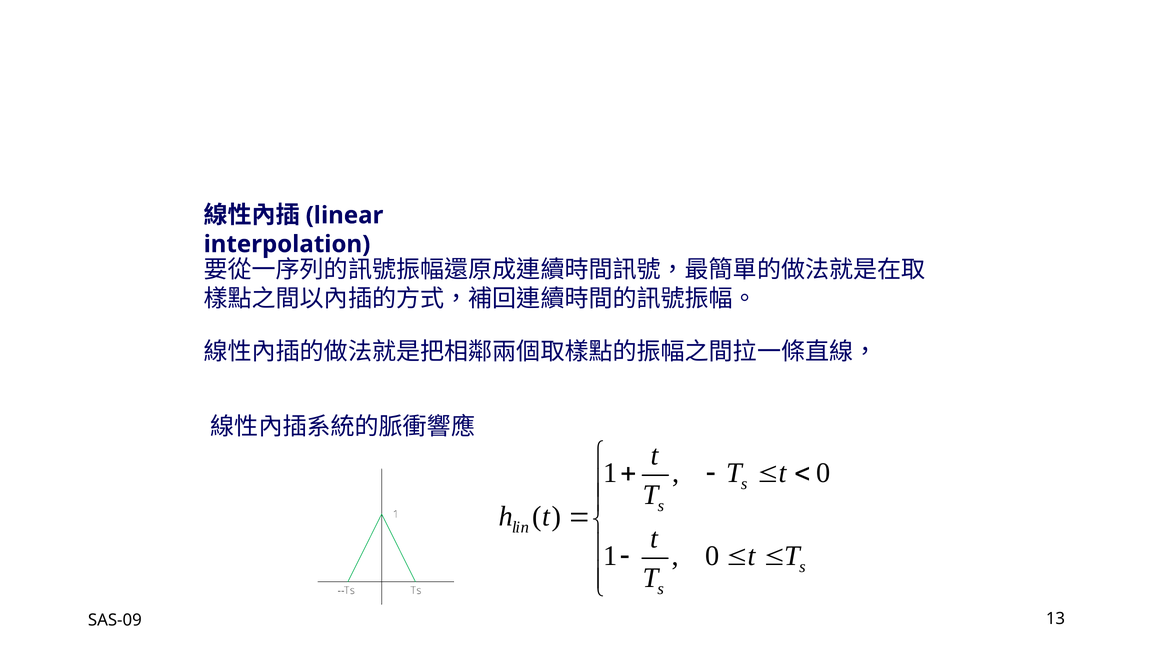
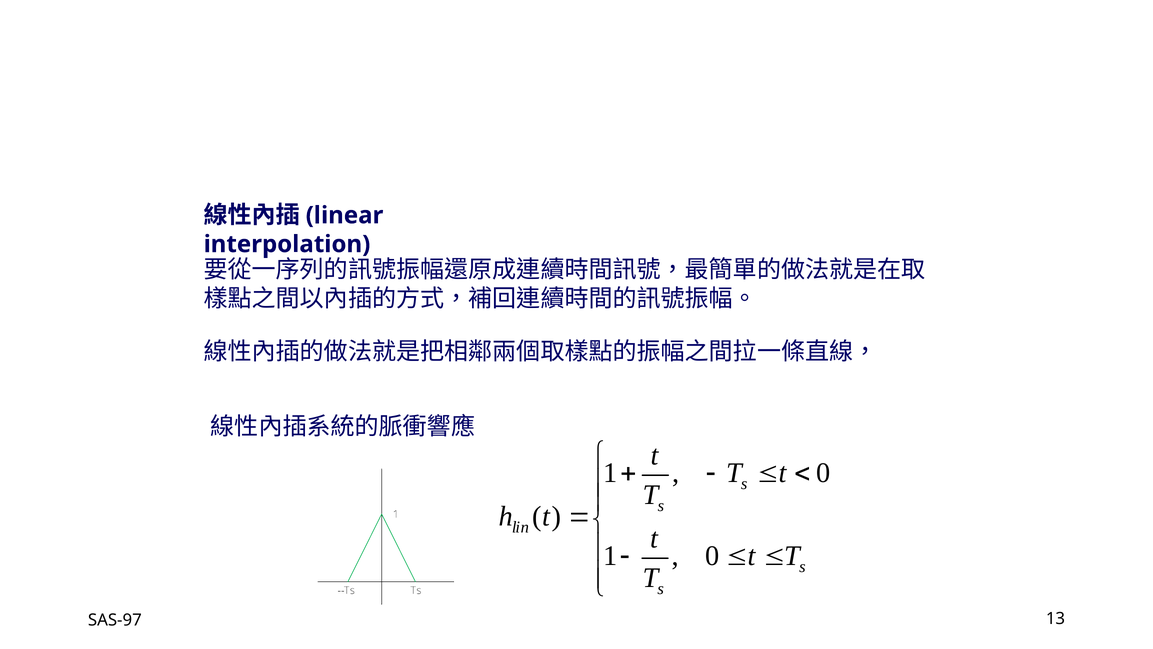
SAS-09: SAS-09 -> SAS-97 (115, 620)
